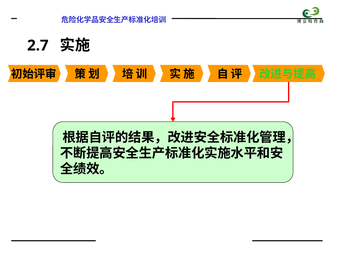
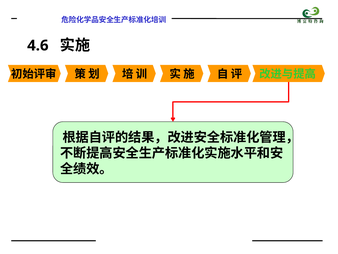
2.7: 2.7 -> 4.6 (38, 45)
